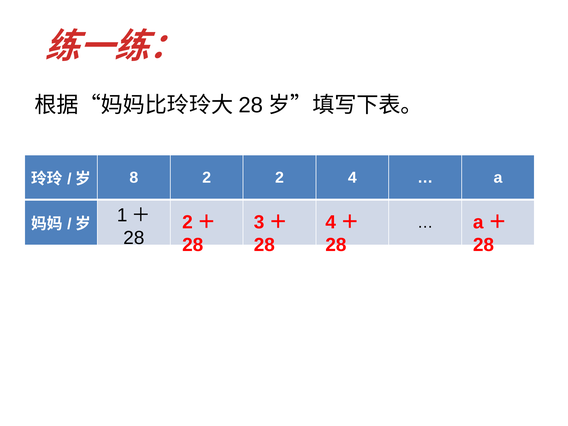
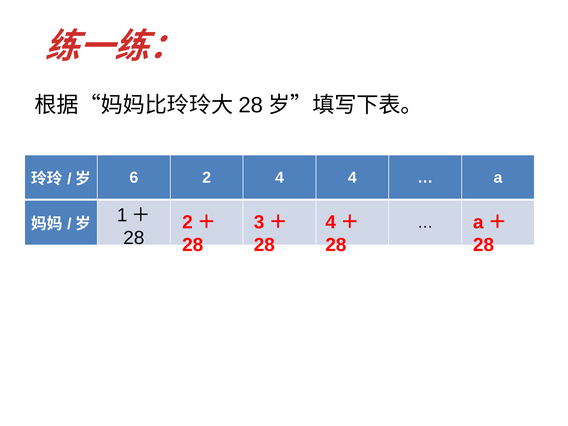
8: 8 -> 6 (134, 177)
2 2: 2 -> 4 (280, 177)
